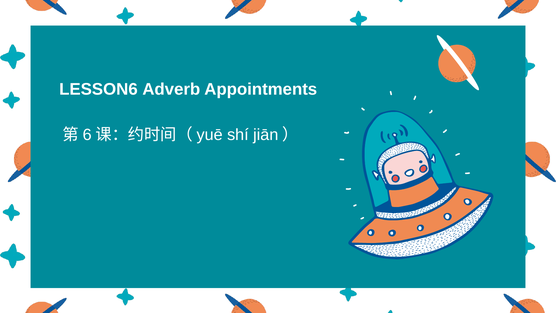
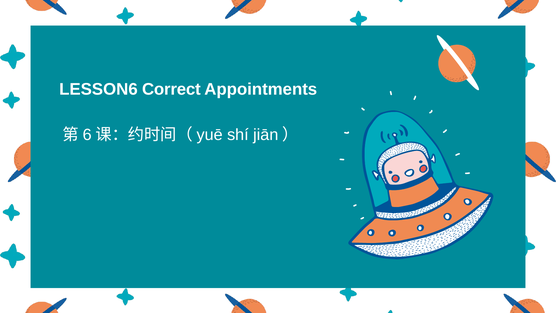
Adverb: Adverb -> Correct (171, 89)
